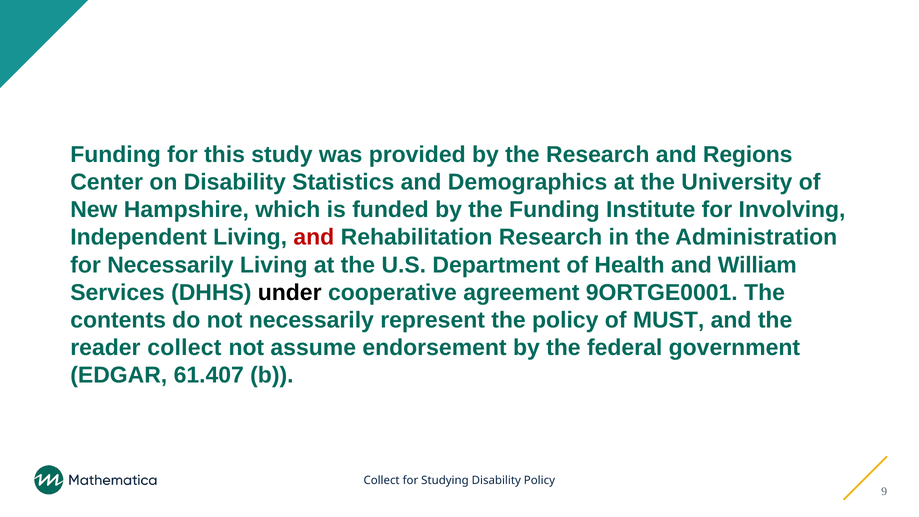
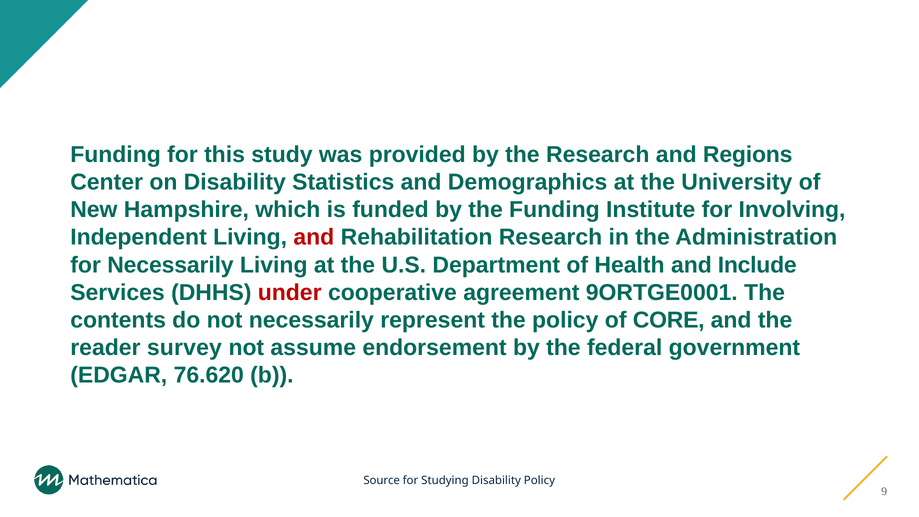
William: William -> Include (757, 265)
under colour: black -> red (290, 292)
MUST: MUST -> CORE (669, 320)
reader collect: collect -> survey (184, 348)
61.407: 61.407 -> 76.620 (209, 375)
Collect: Collect -> Source (382, 480)
